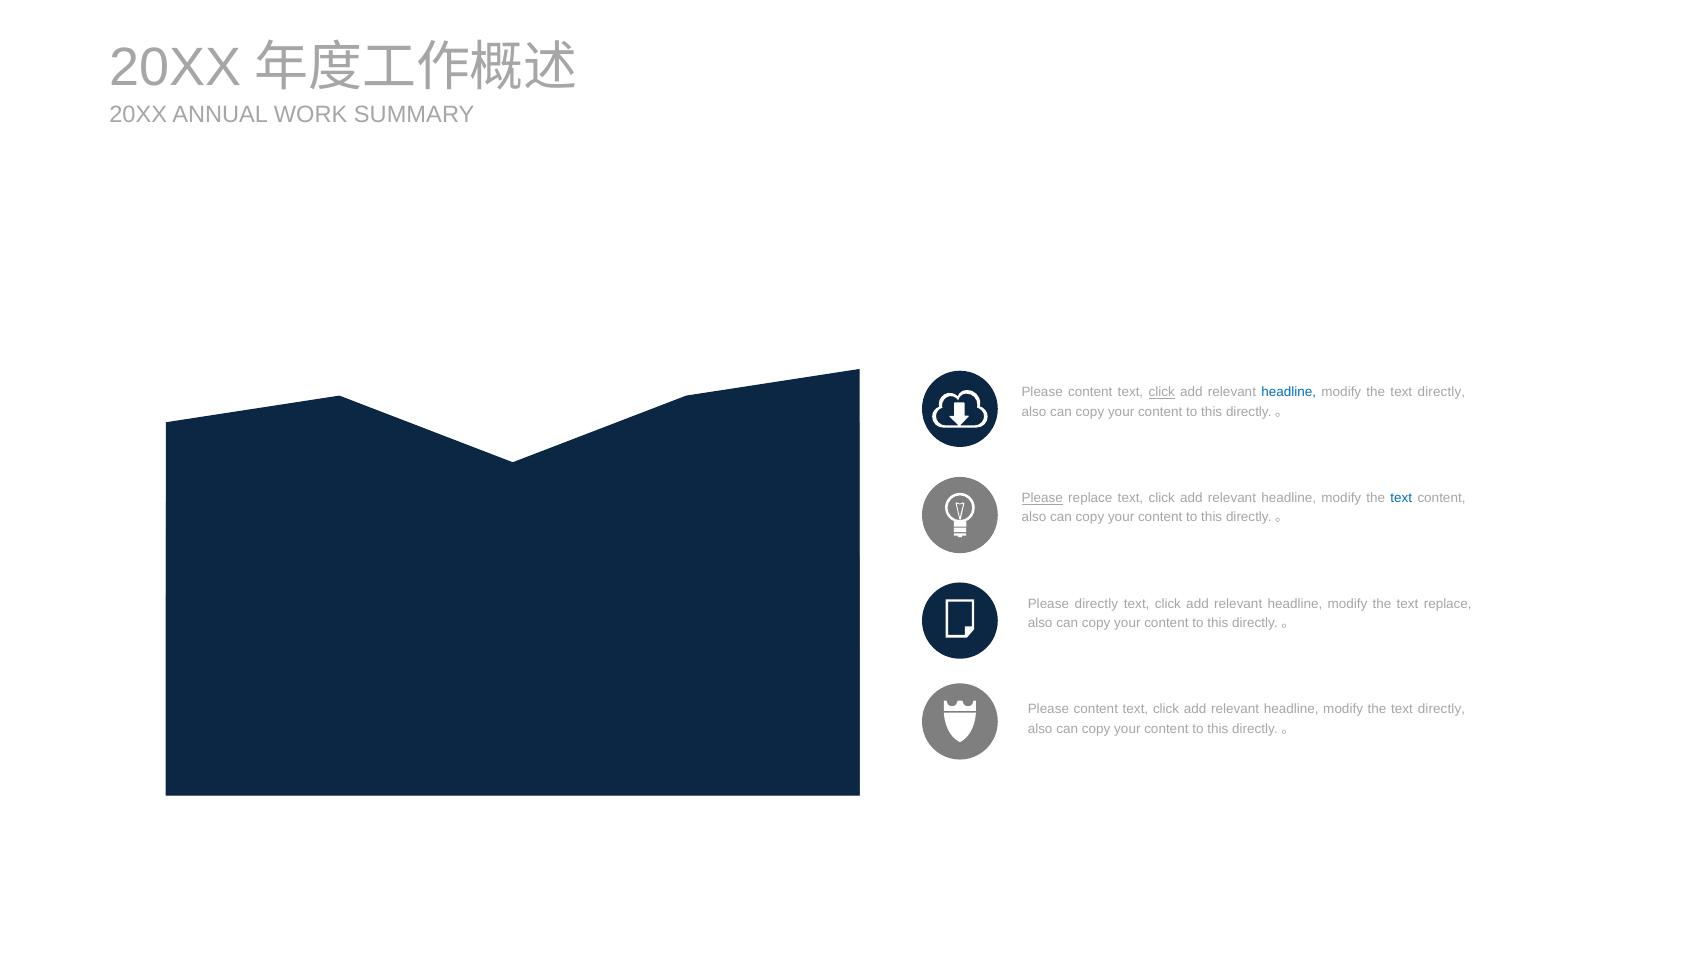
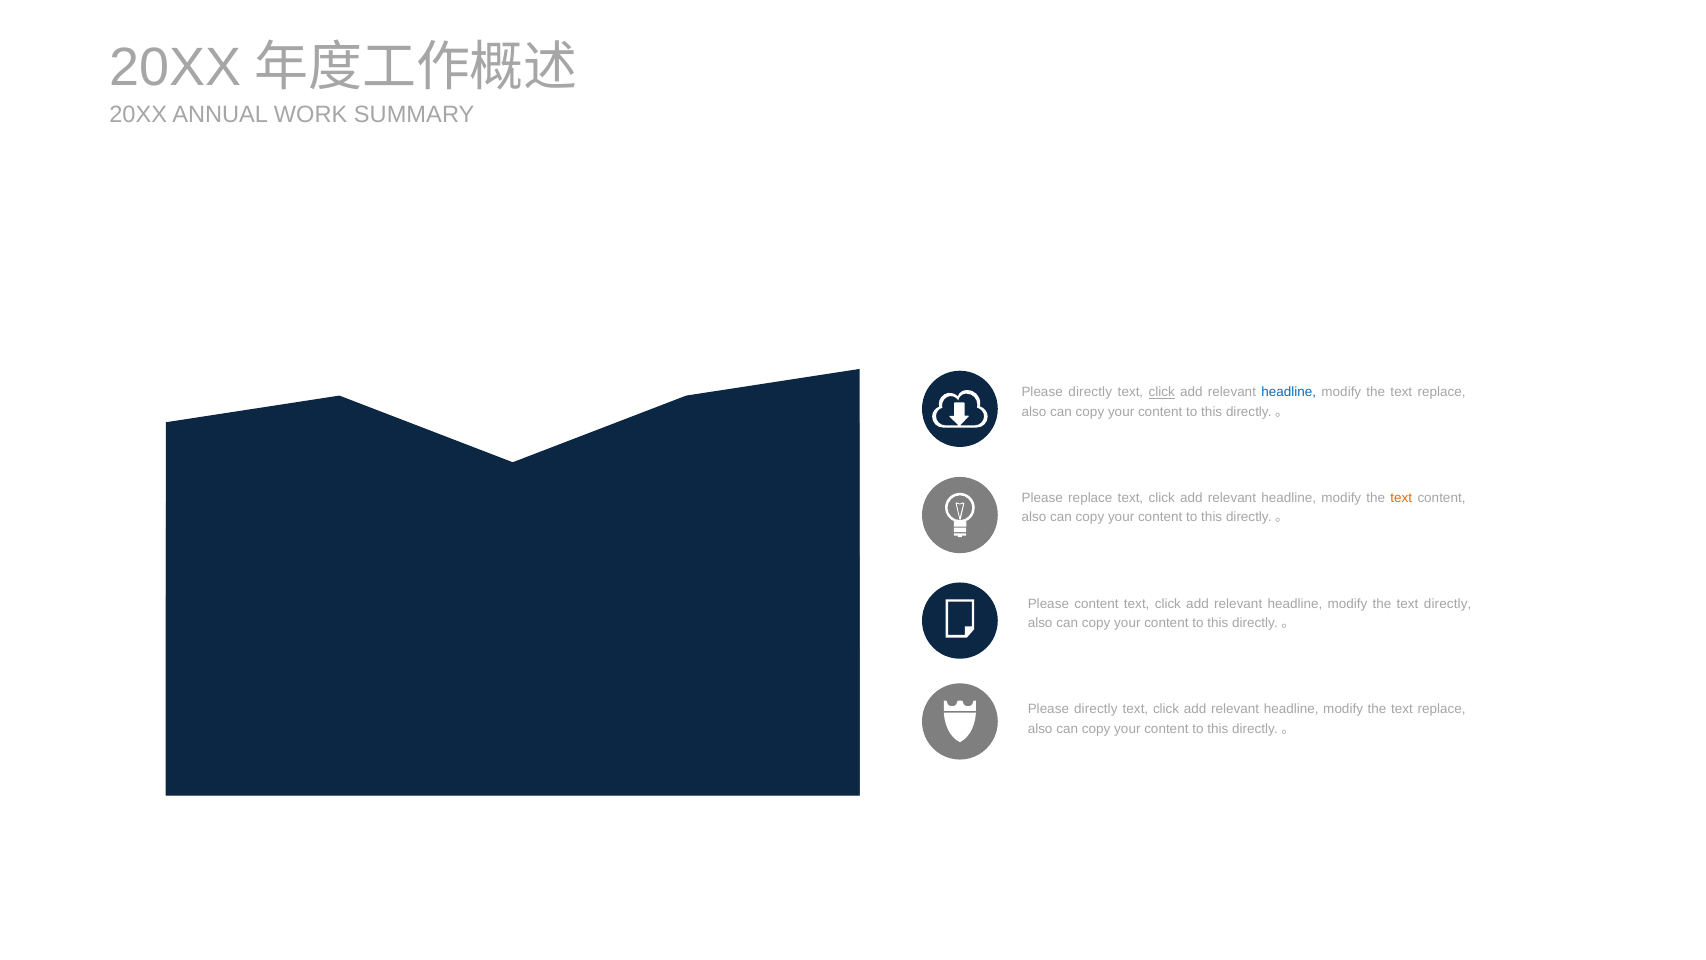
content: content -> directly (1090, 392)
directly: directly -> replace (1442, 392)
Please underline: present -> none (1042, 498)
text colour: blue -> orange (1401, 498)
Please directly: directly -> content (1096, 604)
text replace: replace -> directly (1448, 604)
content: content -> directly (1096, 709)
directly: directly -> replace (1442, 709)
